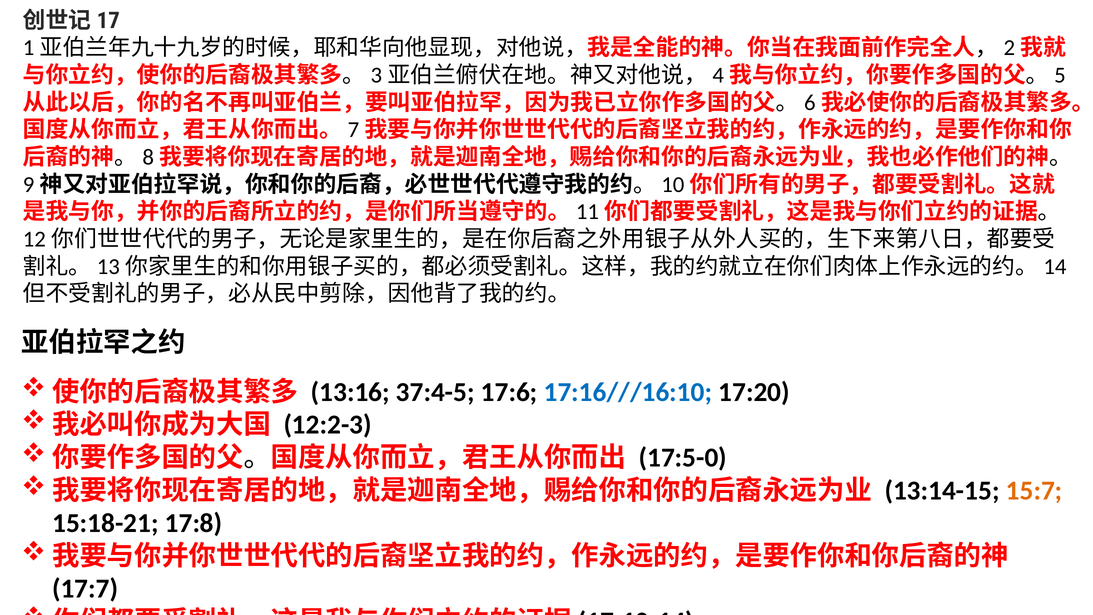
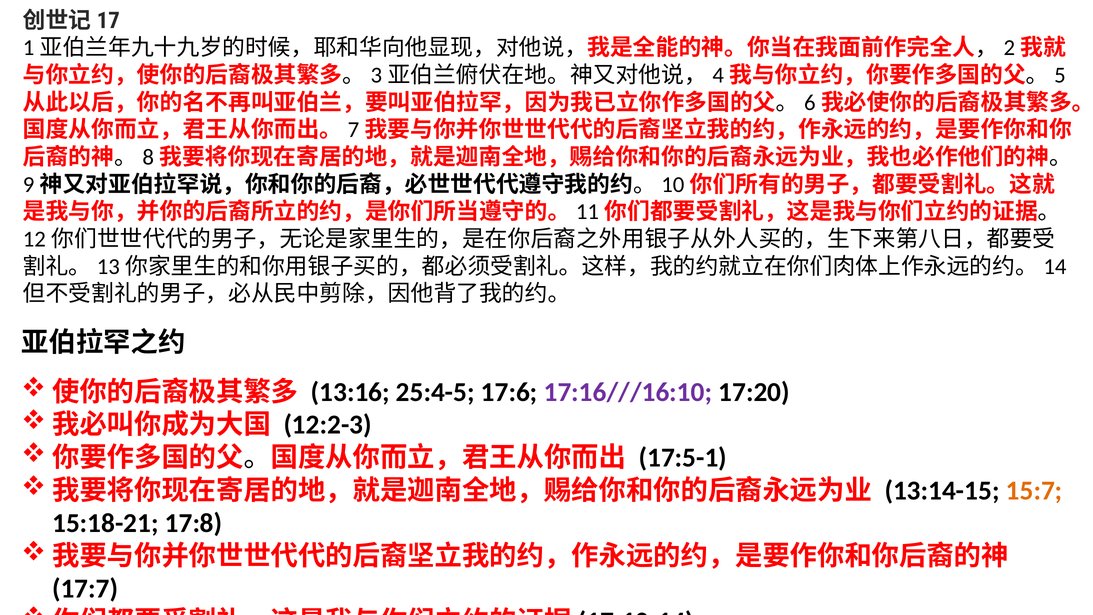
37:4-5: 37:4-5 -> 25:4-5 (435, 392)
17:16///16:10 colour: blue -> purple (628, 392)
17:5-0: 17:5-0 -> 17:5-1 (683, 458)
